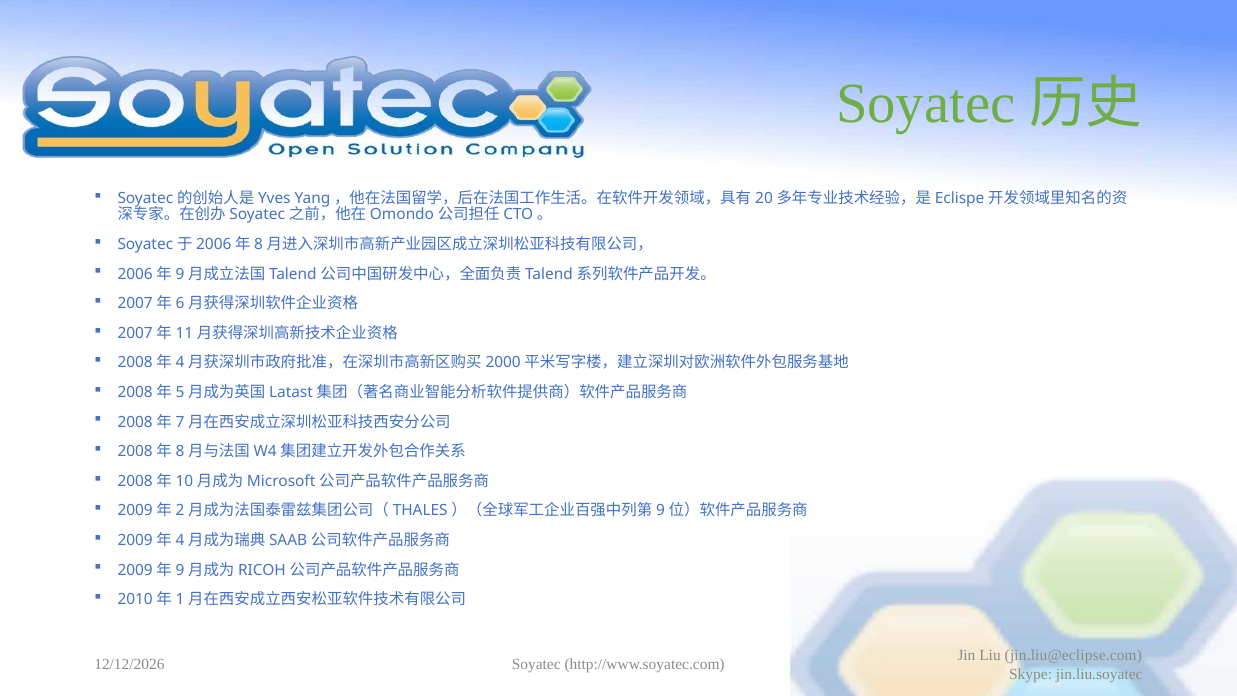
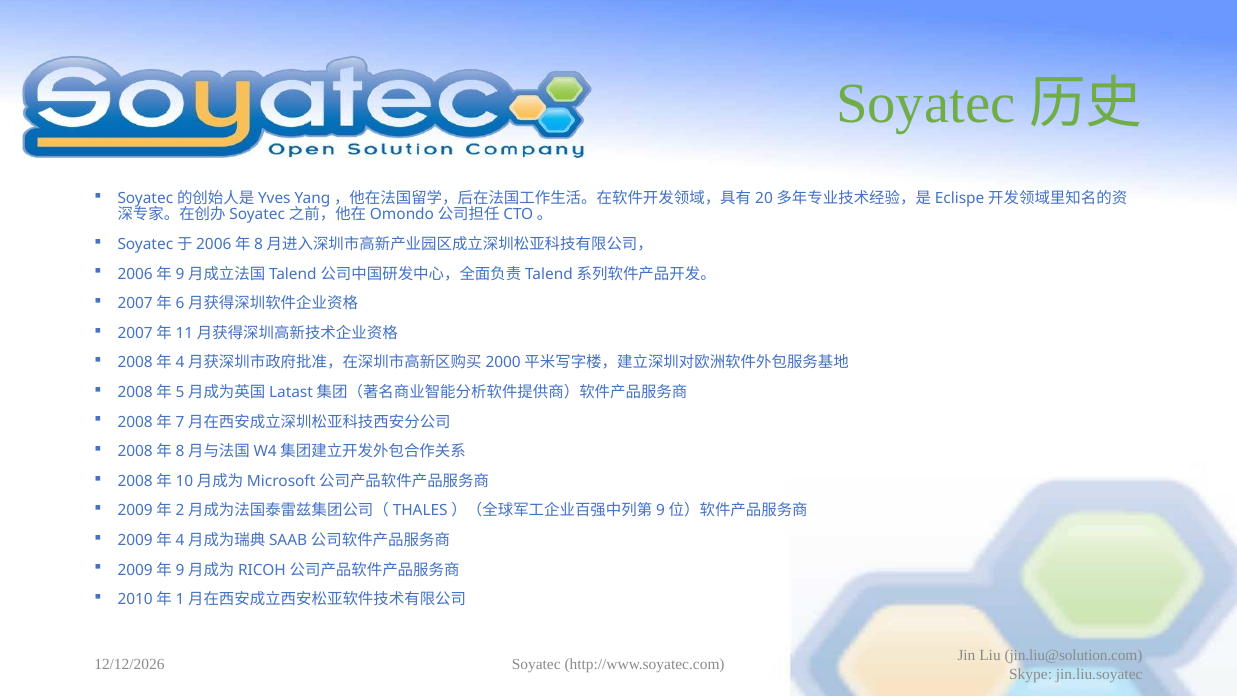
jin.liu@eclipse.com: jin.liu@eclipse.com -> jin.liu@solution.com (1074, 655)
